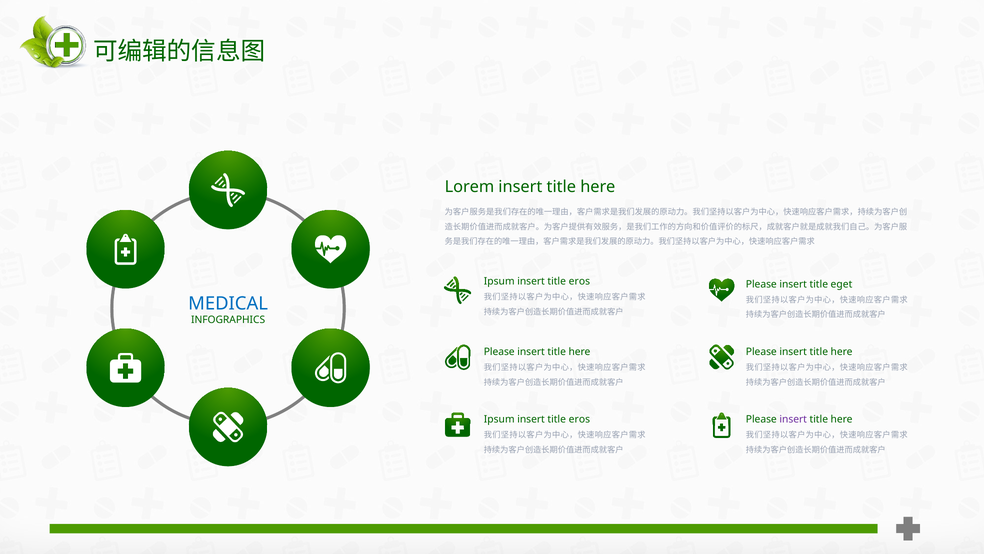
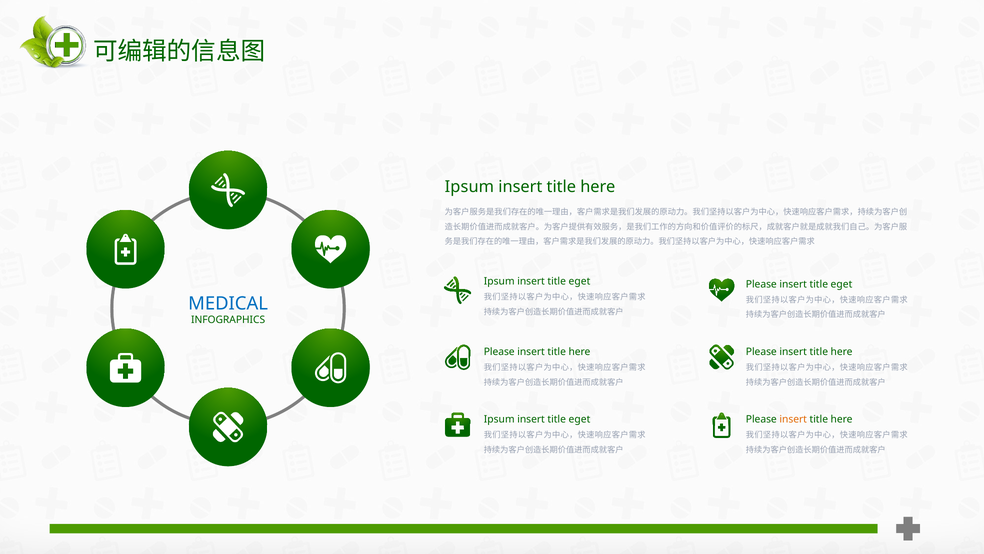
Lorem: Lorem -> Ipsum (469, 187)
eros: eros -> eget (579, 281)
eros: eros -> eget (579, 419)
insert colour: purple -> orange (793, 419)
